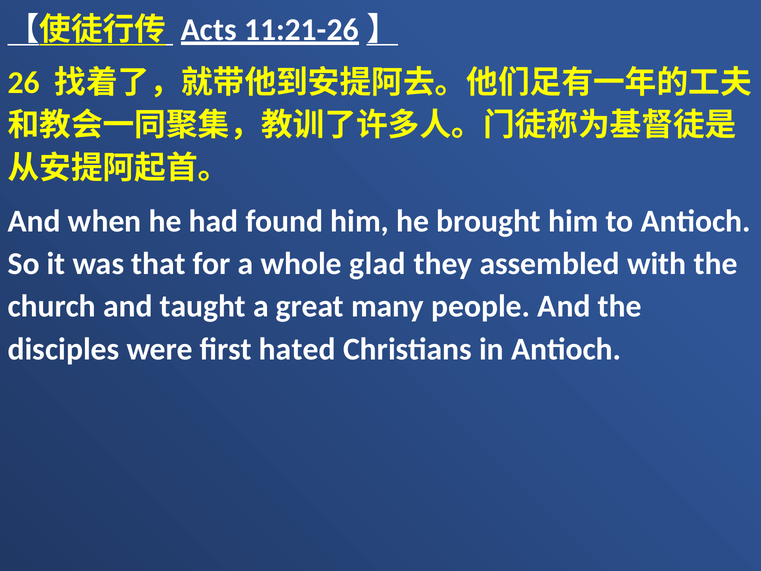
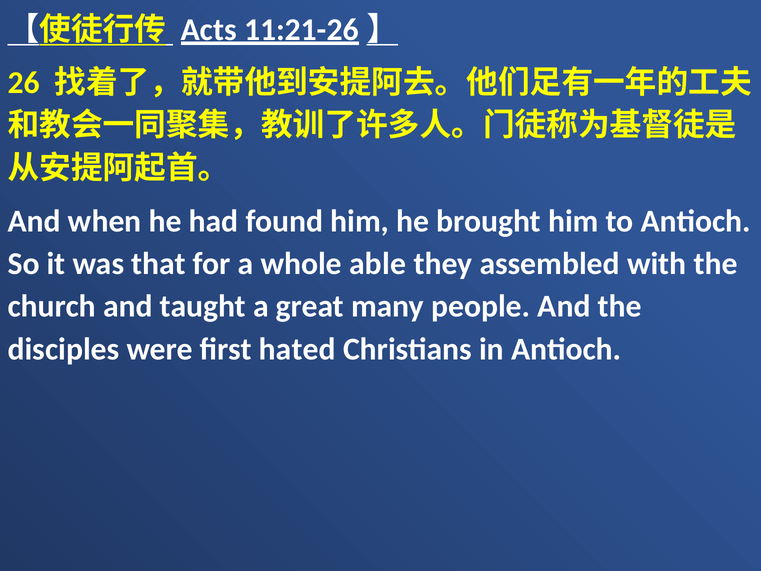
glad: glad -> able (378, 264)
